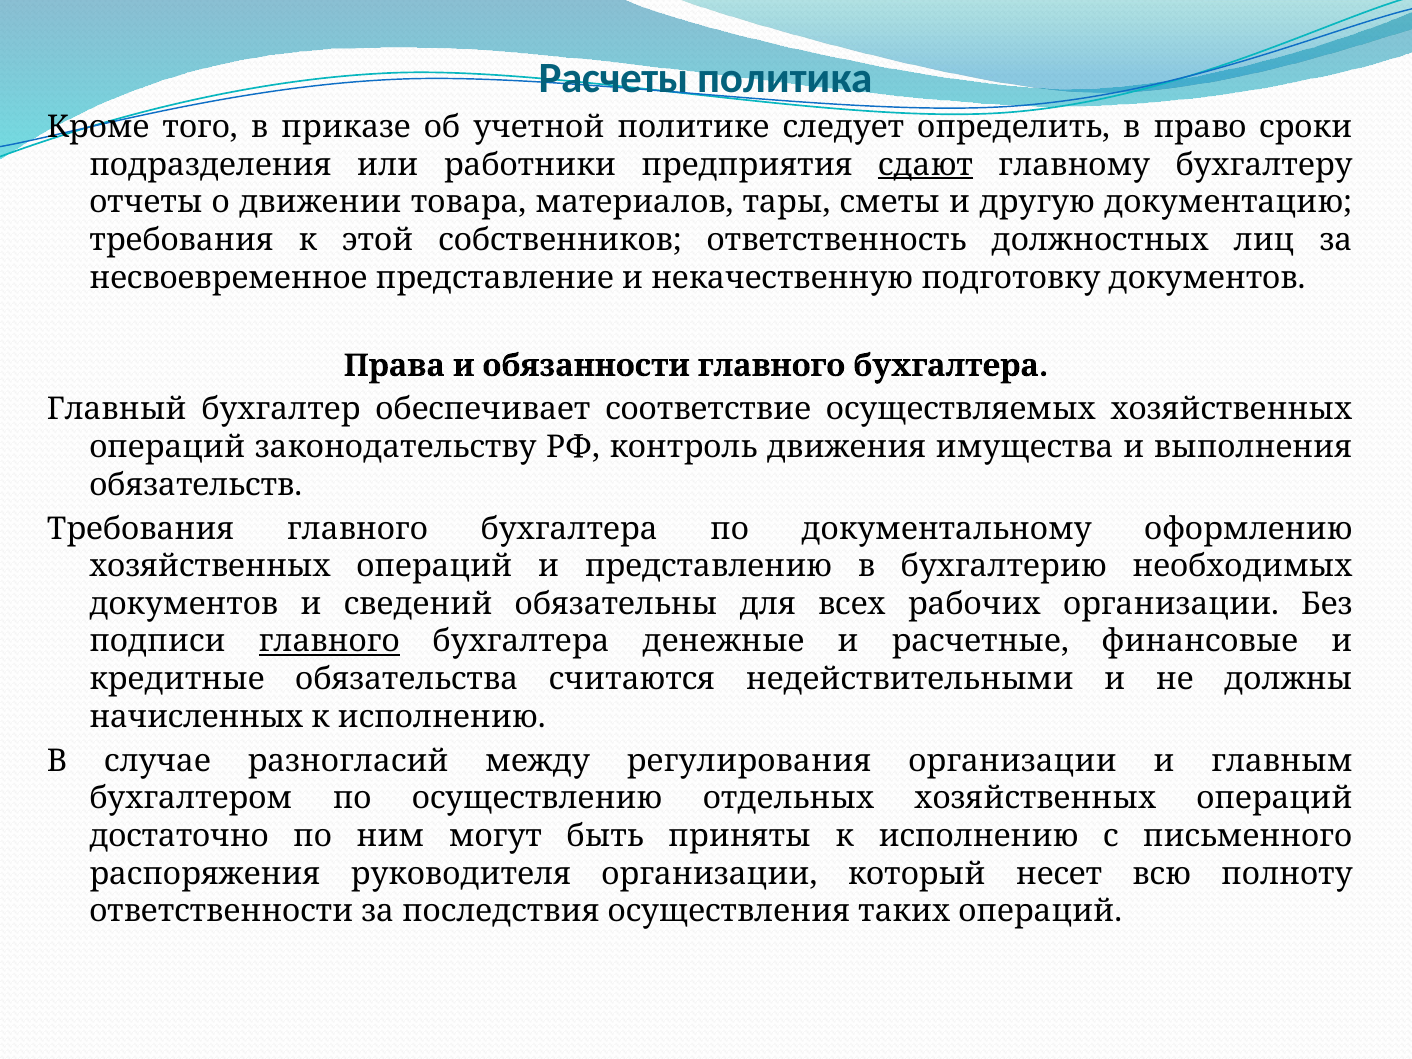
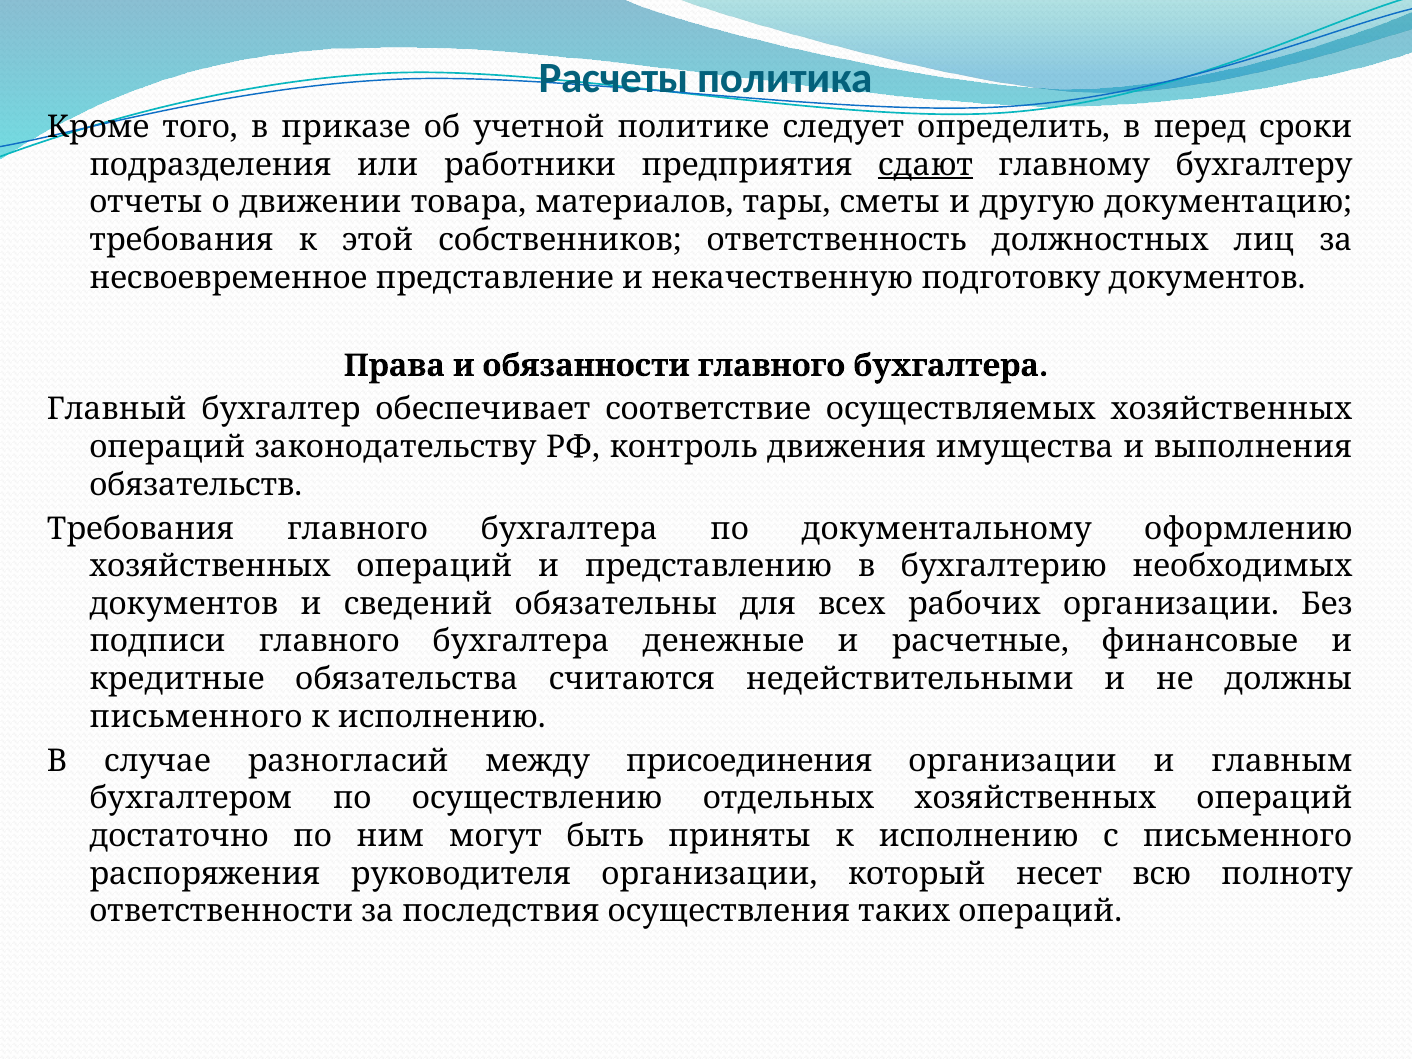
право: право -> перед (1200, 127)
главного underline: present -> none (329, 642)
начисленных: начисленных -> письменного (196, 717)
регулирования: регулирования -> присоединения (749, 761)
